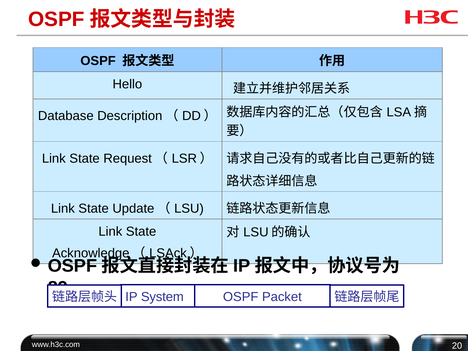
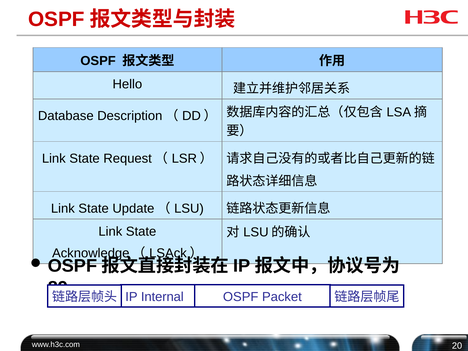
System: System -> Internal (162, 297)
